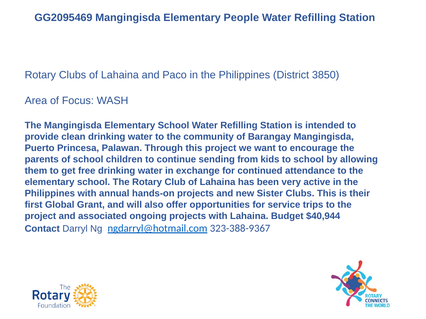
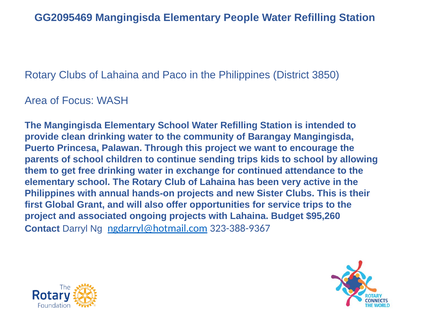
sending from: from -> trips (248, 160)
$40,944: $40,944 -> $95,260 (323, 216)
